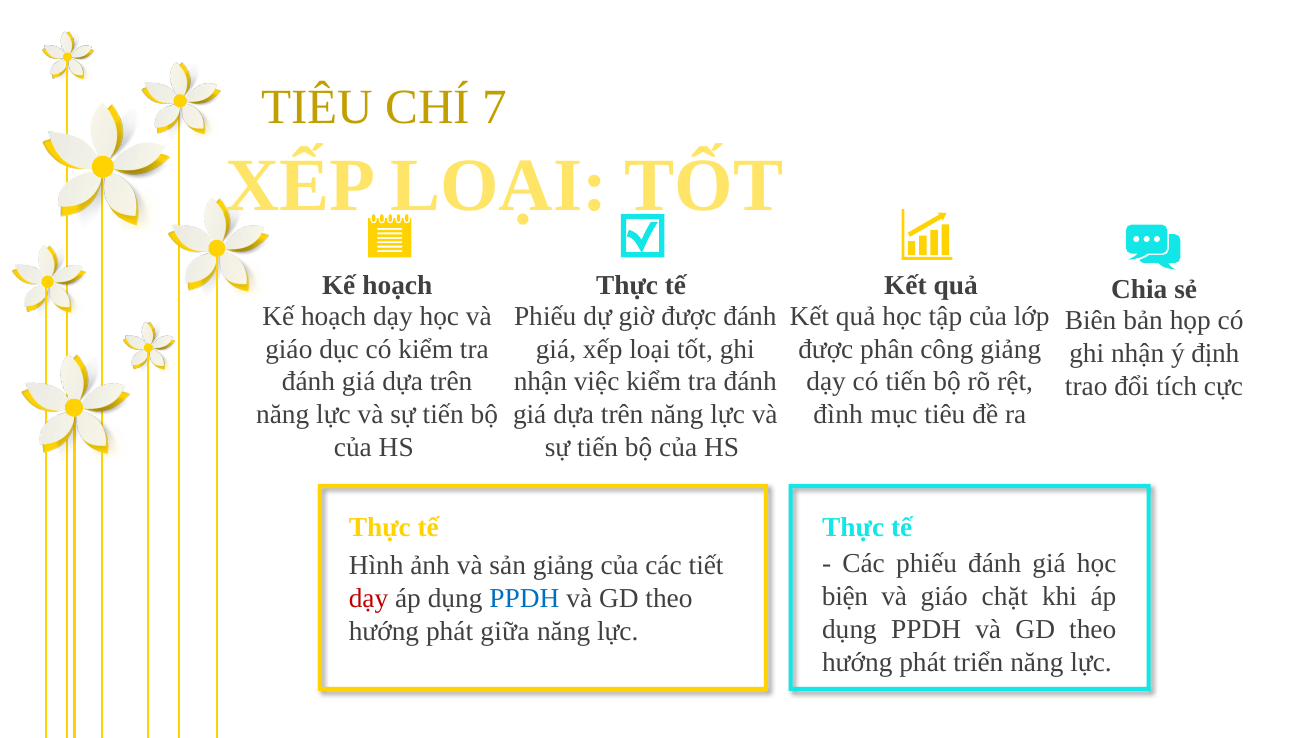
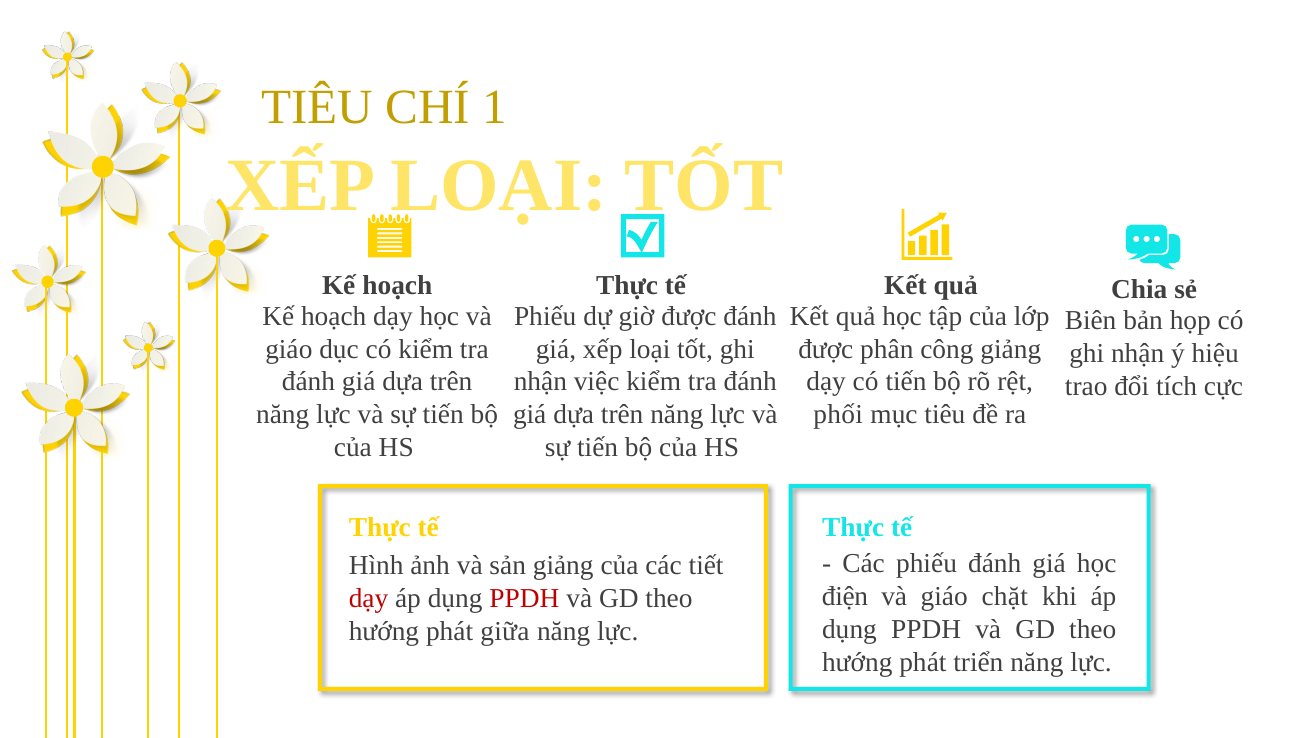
7: 7 -> 1 (495, 108)
định: định -> hiệu (1215, 354)
đình: đình -> phối (838, 415)
biện: biện -> điện (845, 597)
PPDH colour: blue -> red (524, 599)
